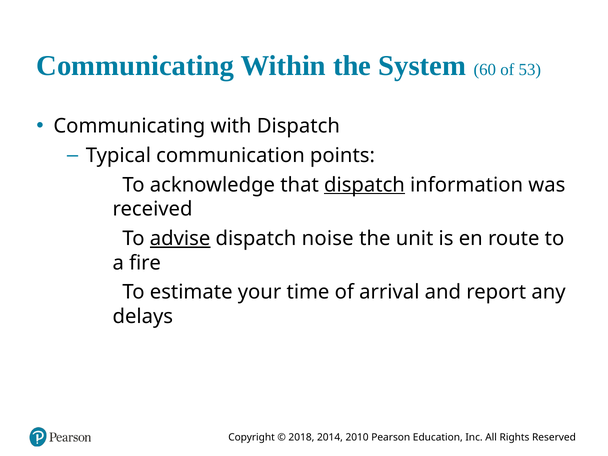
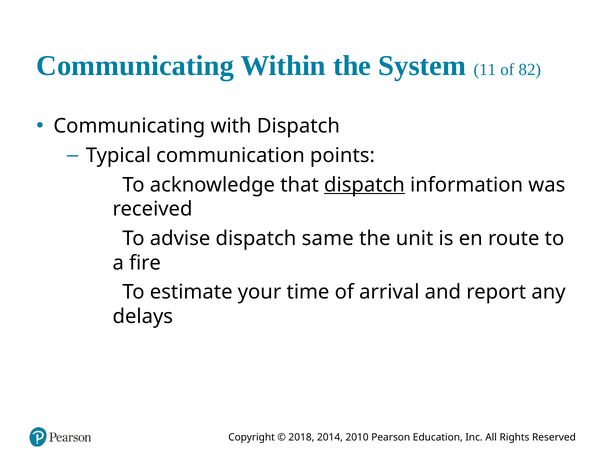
60: 60 -> 11 (485, 70)
53: 53 -> 82 (530, 70)
advise underline: present -> none (180, 239)
noise: noise -> same (328, 239)
